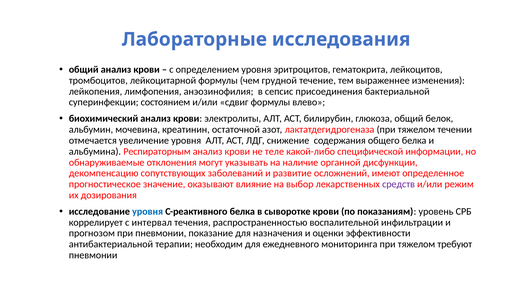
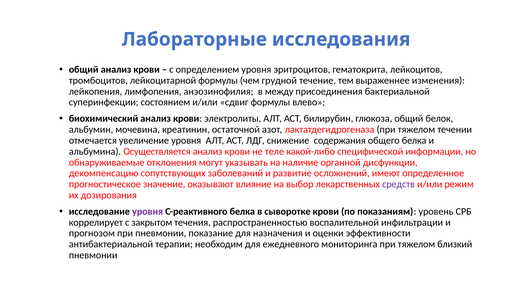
сепсис: сепсис -> между (279, 91)
Респираторным: Респираторным -> Осуществляется (157, 152)
уровня colour: blue -> purple (148, 212)
интервал: интервал -> закрытом (152, 223)
требуют: требуют -> близкий (455, 244)
